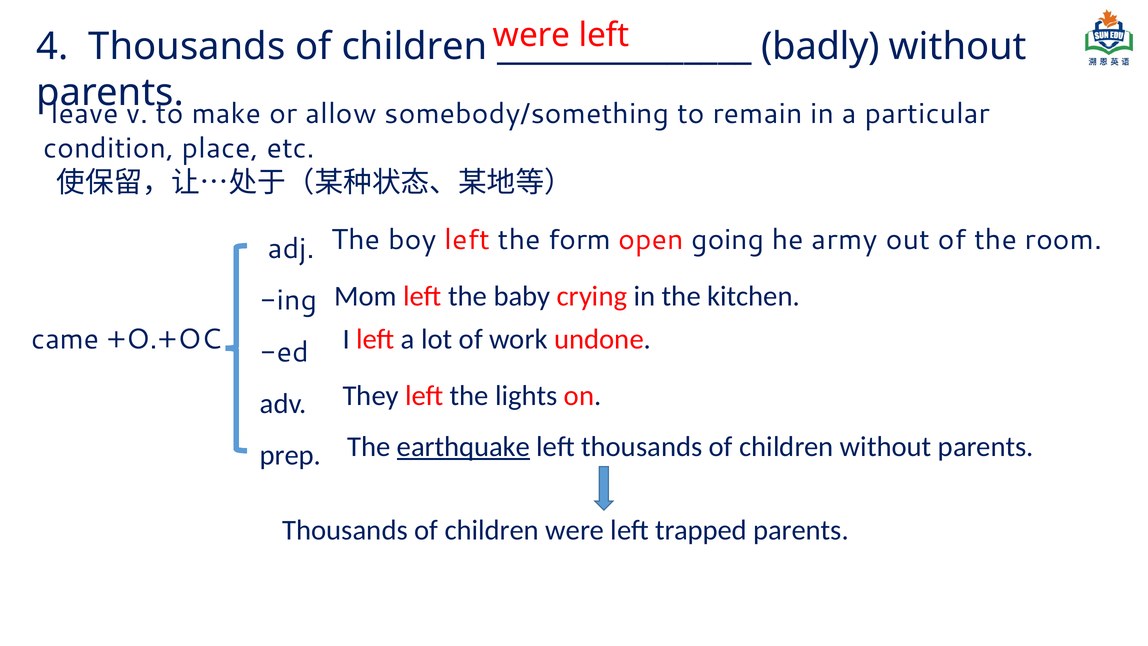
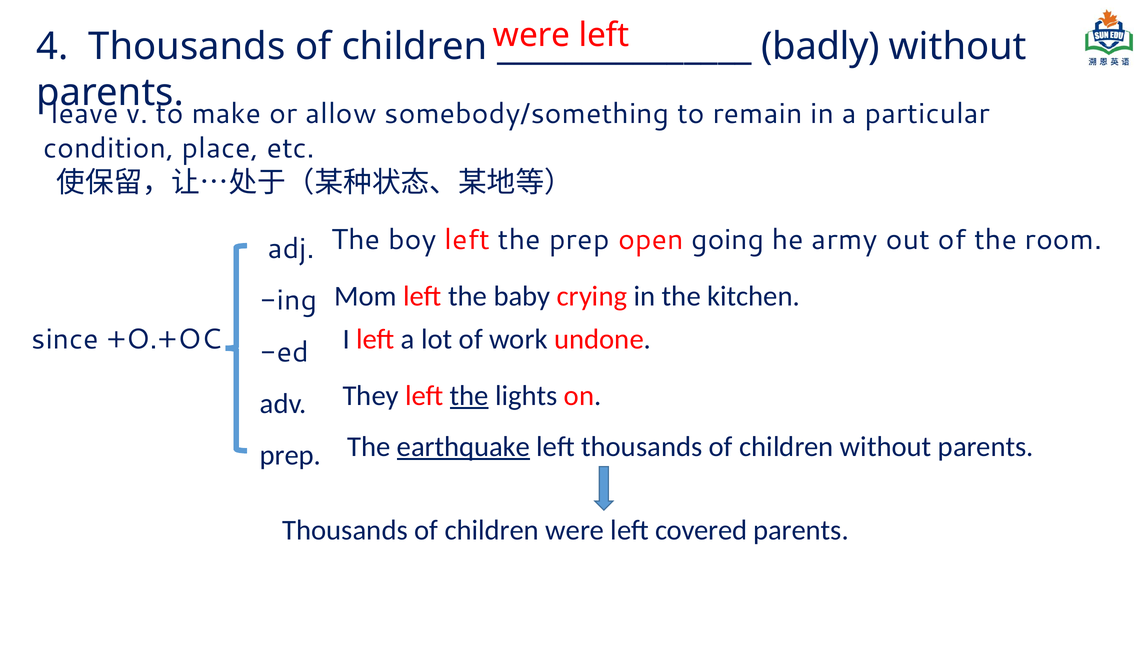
the form: form -> prep (579, 240)
came: came -> since (65, 339)
the underline: none -> present (469, 395)
trapped: trapped -> covered (701, 530)
